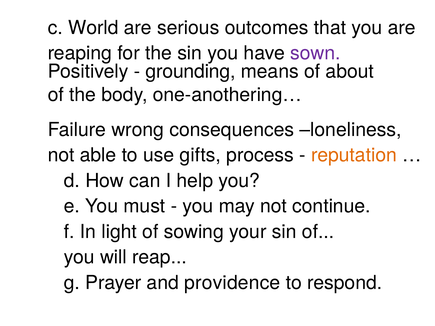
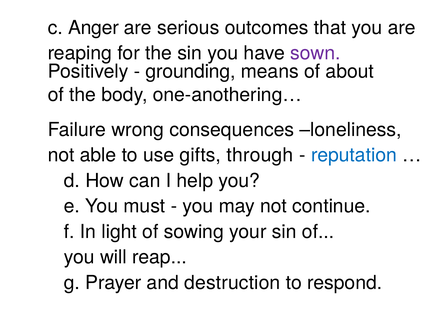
World: World -> Anger (93, 28)
process: process -> through (260, 155)
reputation colour: orange -> blue (354, 155)
providence: providence -> destruction (232, 283)
